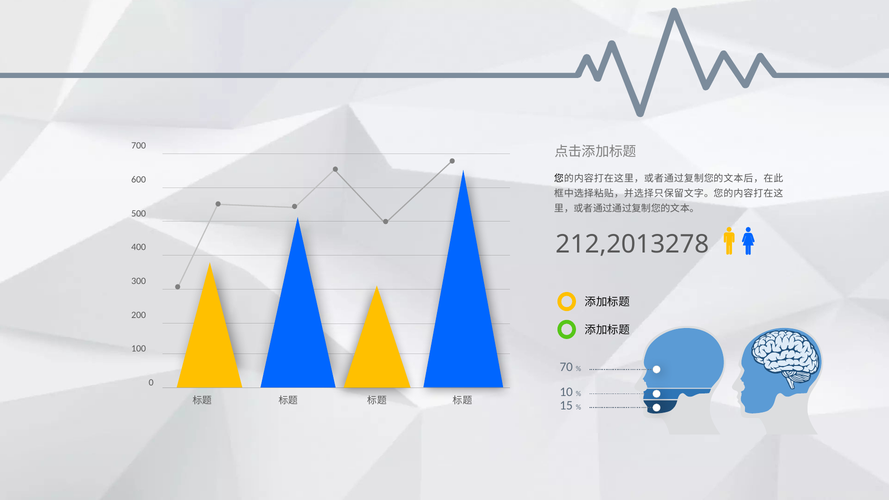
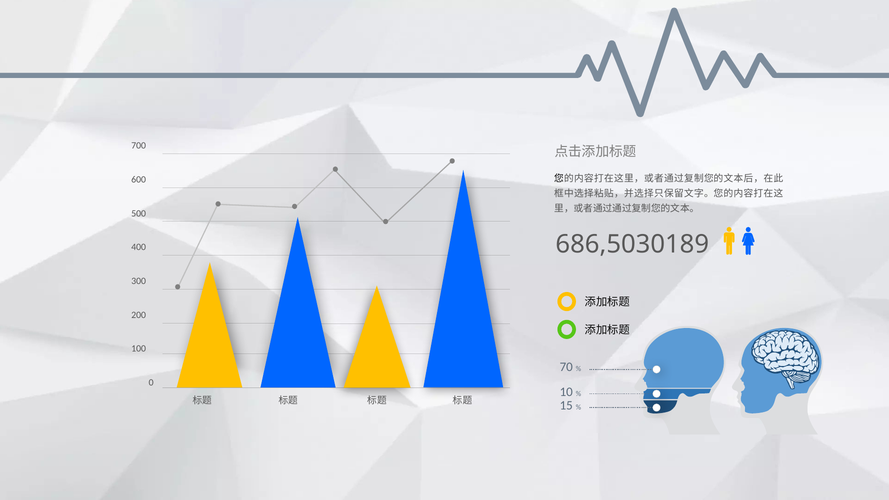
212,2013278: 212,2013278 -> 686,5030189 (632, 244)
